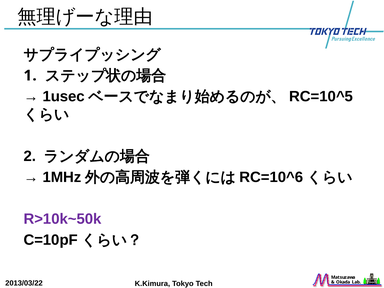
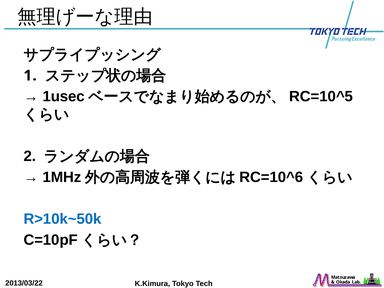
R>10k~50k colour: purple -> blue (62, 219)
